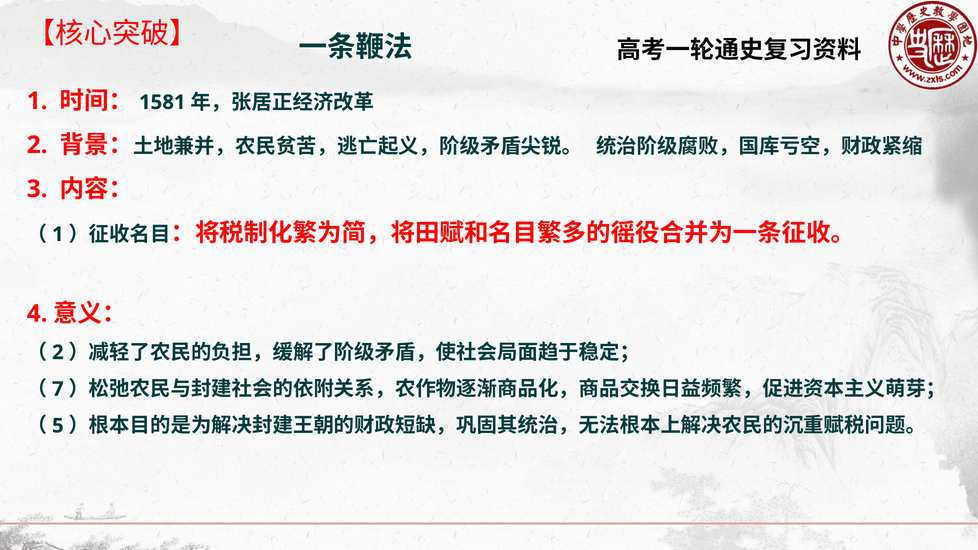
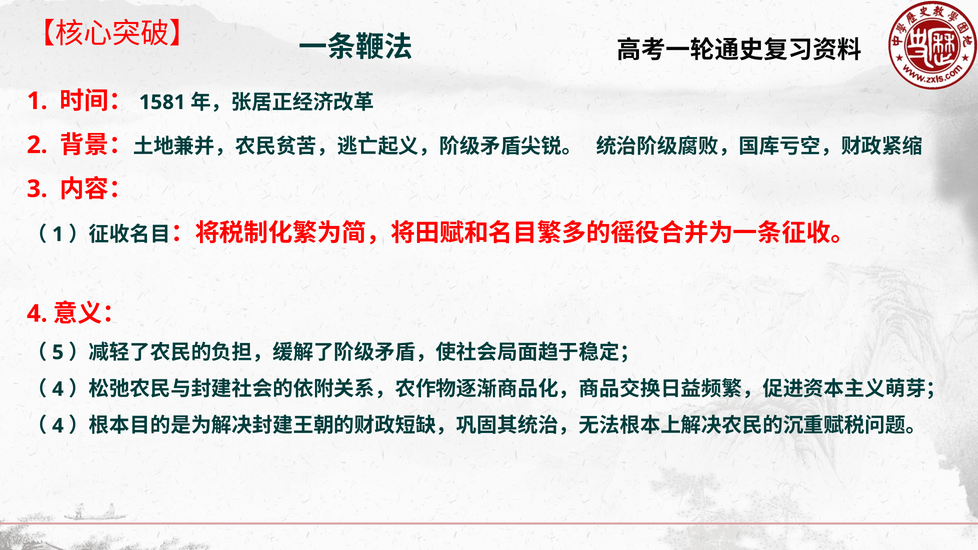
2: 2 -> 5 (58, 353)
7: 7 -> 4 (58, 389)
5: 5 -> 4 (58, 426)
